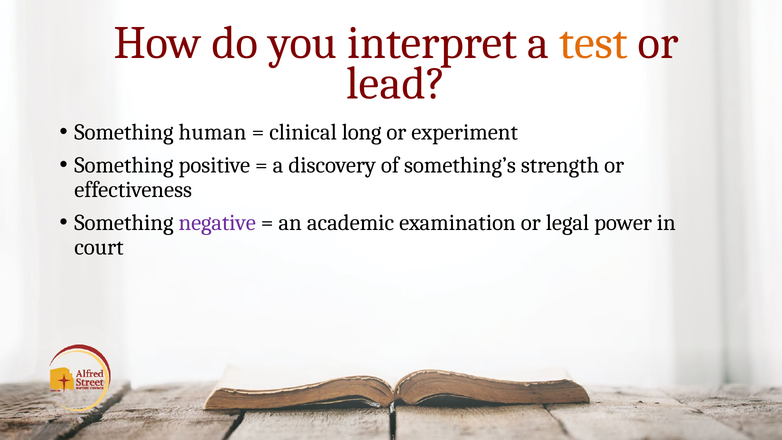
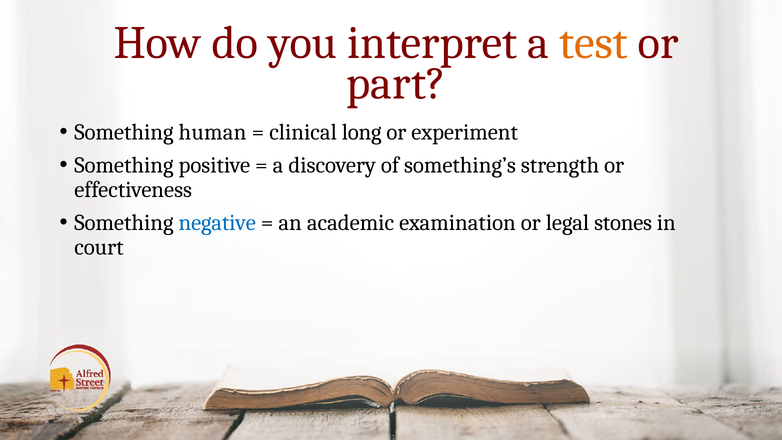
lead: lead -> part (396, 83)
negative colour: purple -> blue (217, 222)
power: power -> stones (623, 222)
